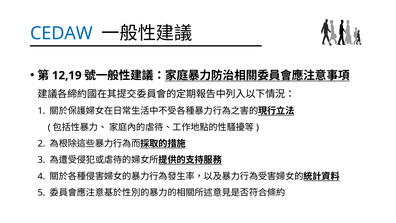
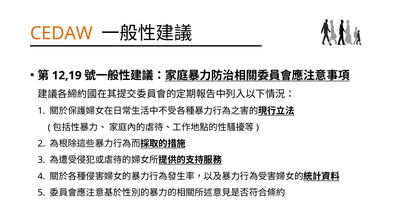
CEDAW colour: blue -> orange (61, 33)
